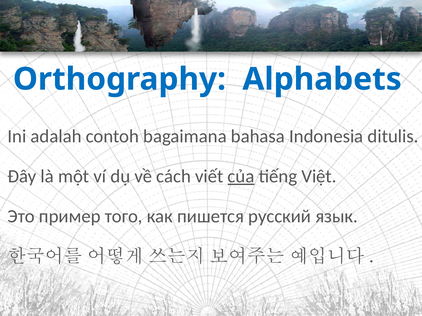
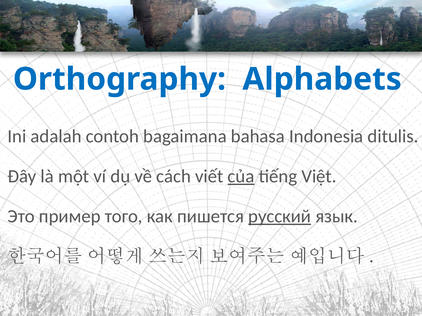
русский underline: none -> present (280, 217)
